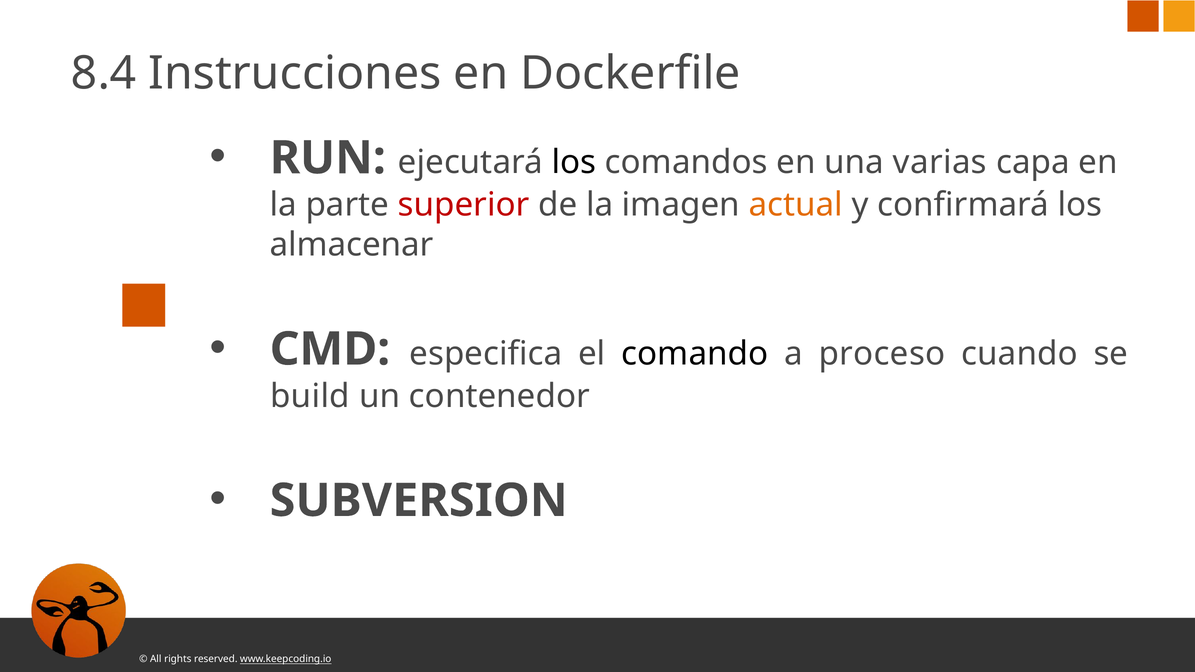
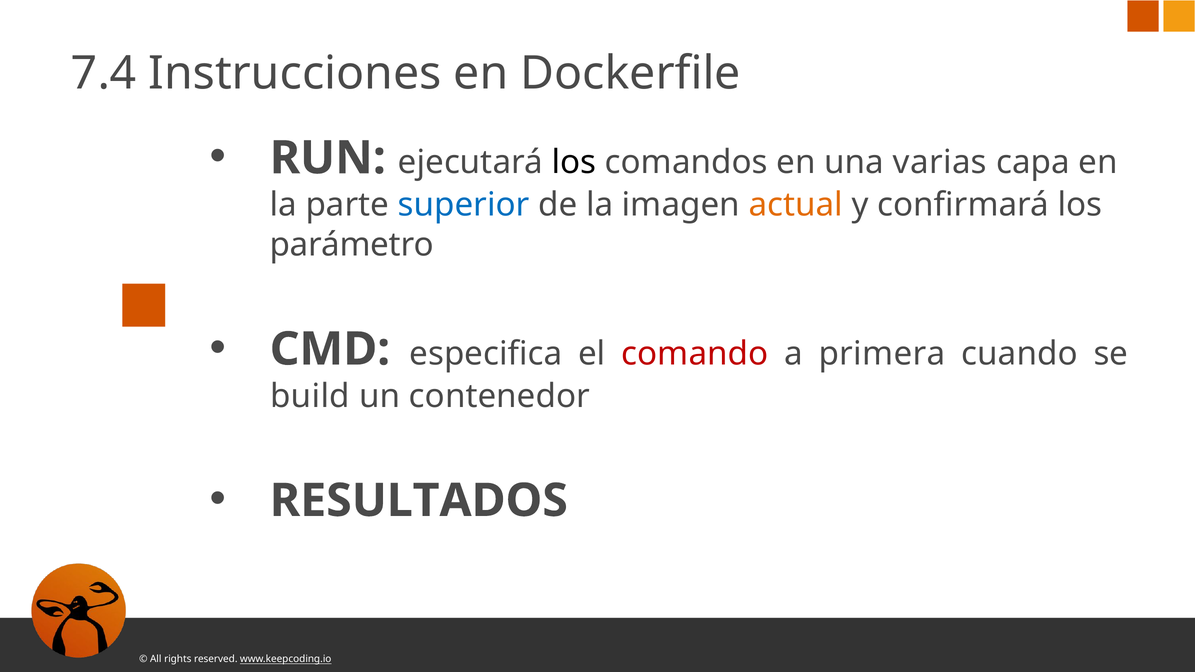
8.4: 8.4 -> 7.4 (104, 73)
superior colour: red -> blue (464, 205)
almacenar: almacenar -> parámetro (352, 245)
comando colour: black -> red (695, 354)
proceso: proceso -> primera (882, 354)
SUBVERSION: SUBVERSION -> RESULTADOS (419, 501)
